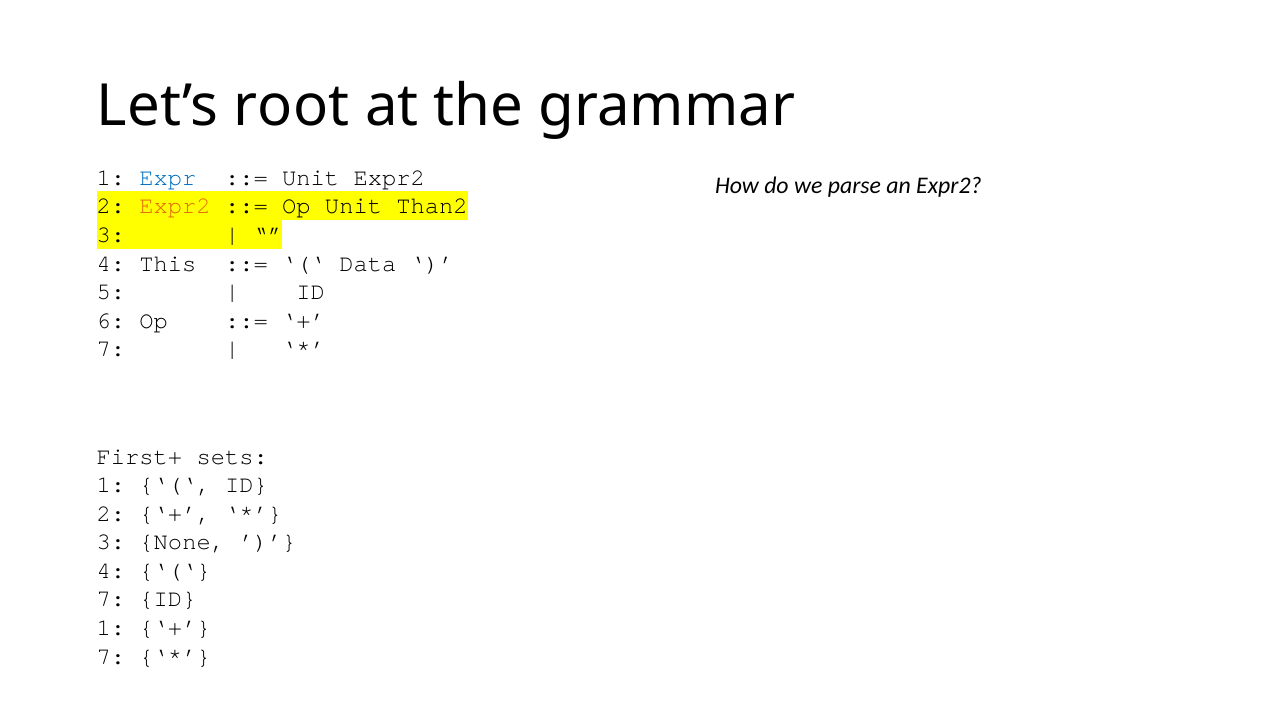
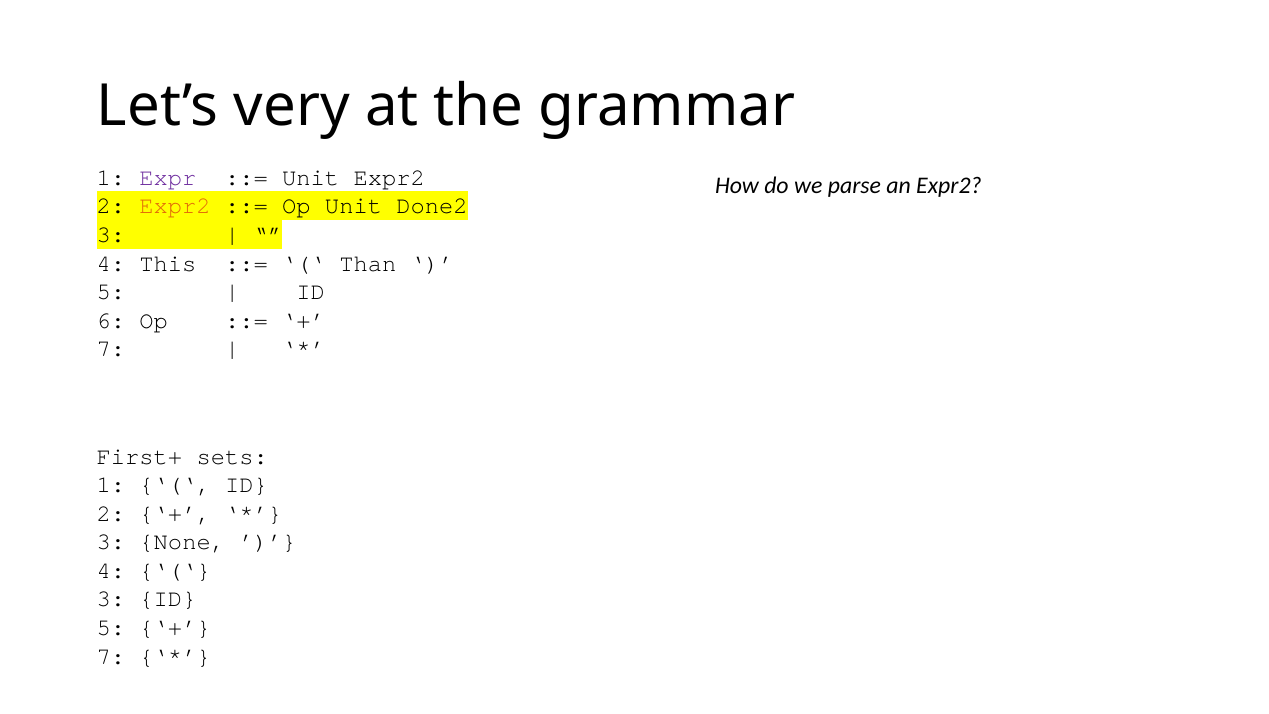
root: root -> very (292, 107)
Expr colour: blue -> purple (168, 178)
Than2: Than2 -> Done2 (432, 206)
Data: Data -> Than (368, 263)
7: 7 -> 3 (111, 599)
1: 1 -> 5 (111, 627)
